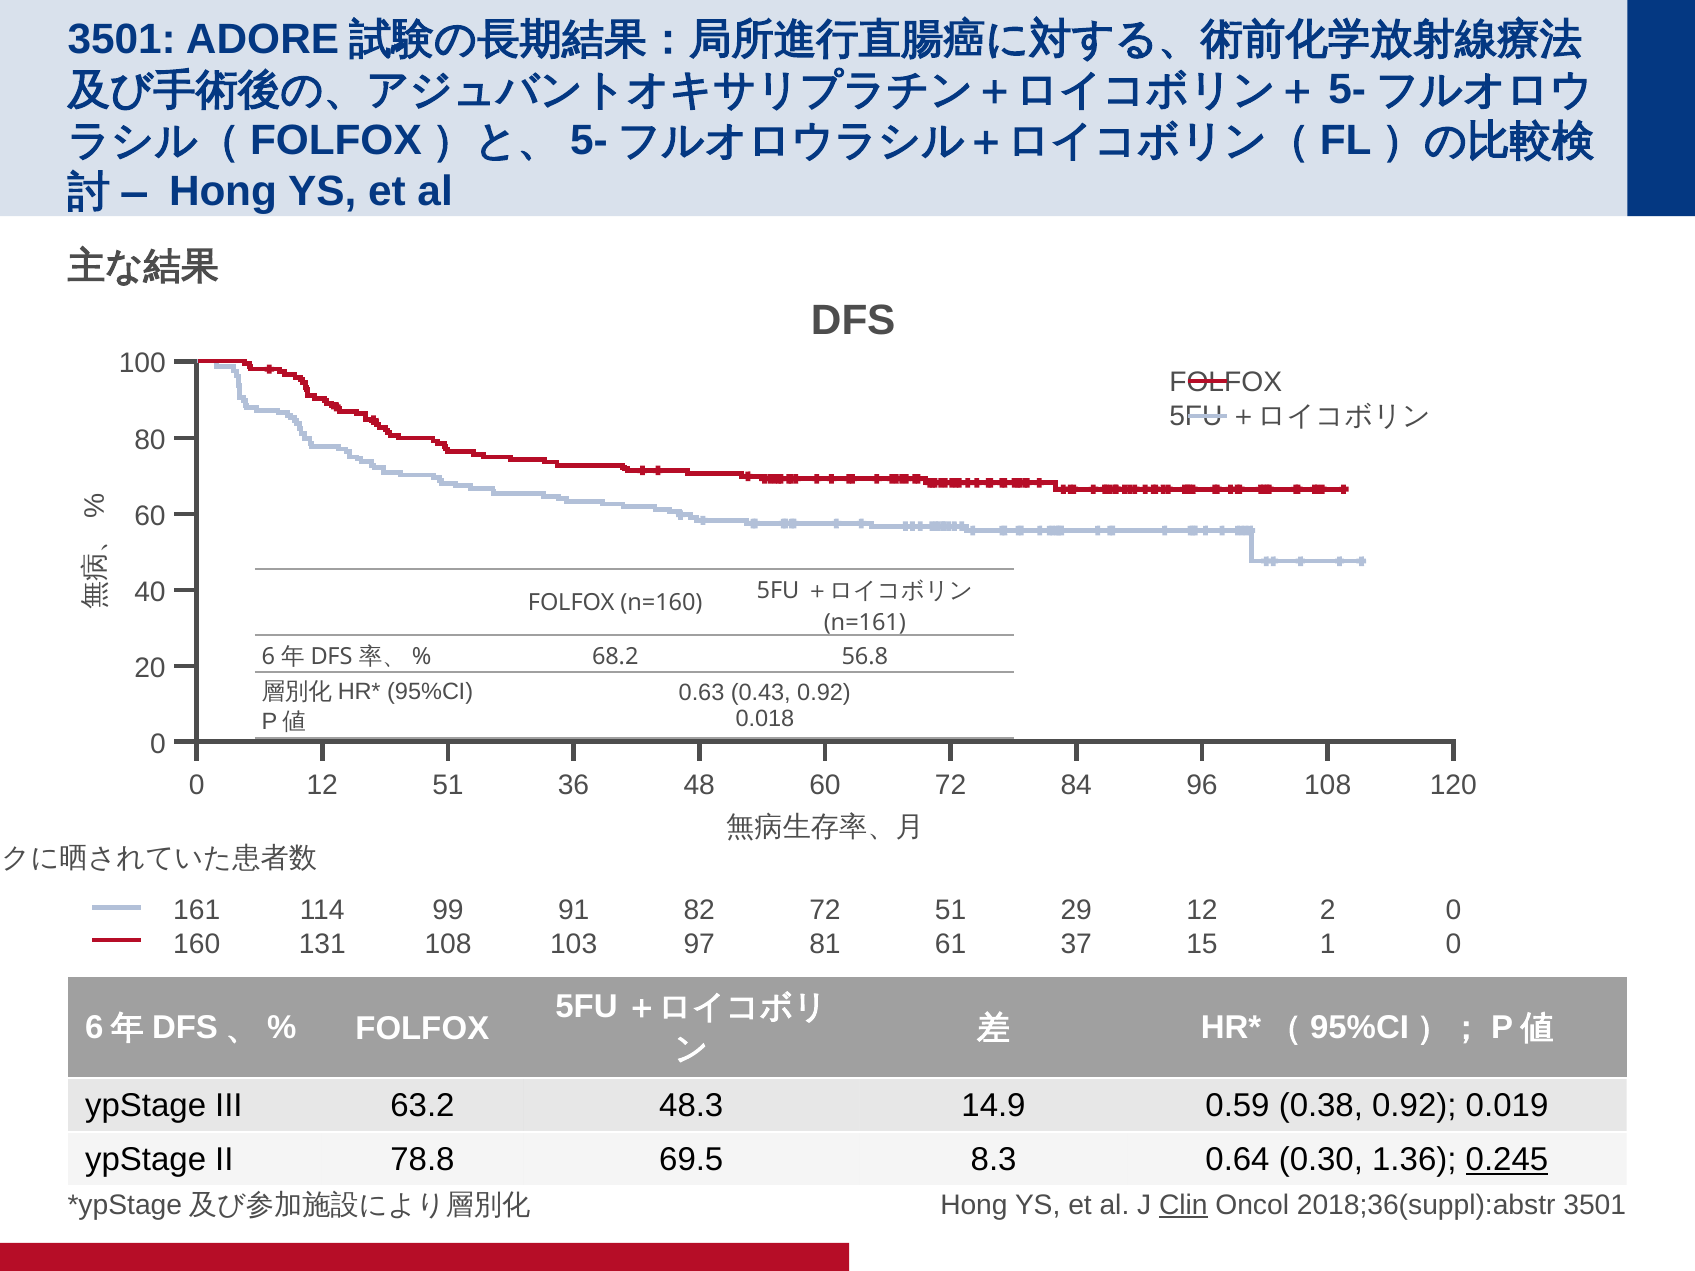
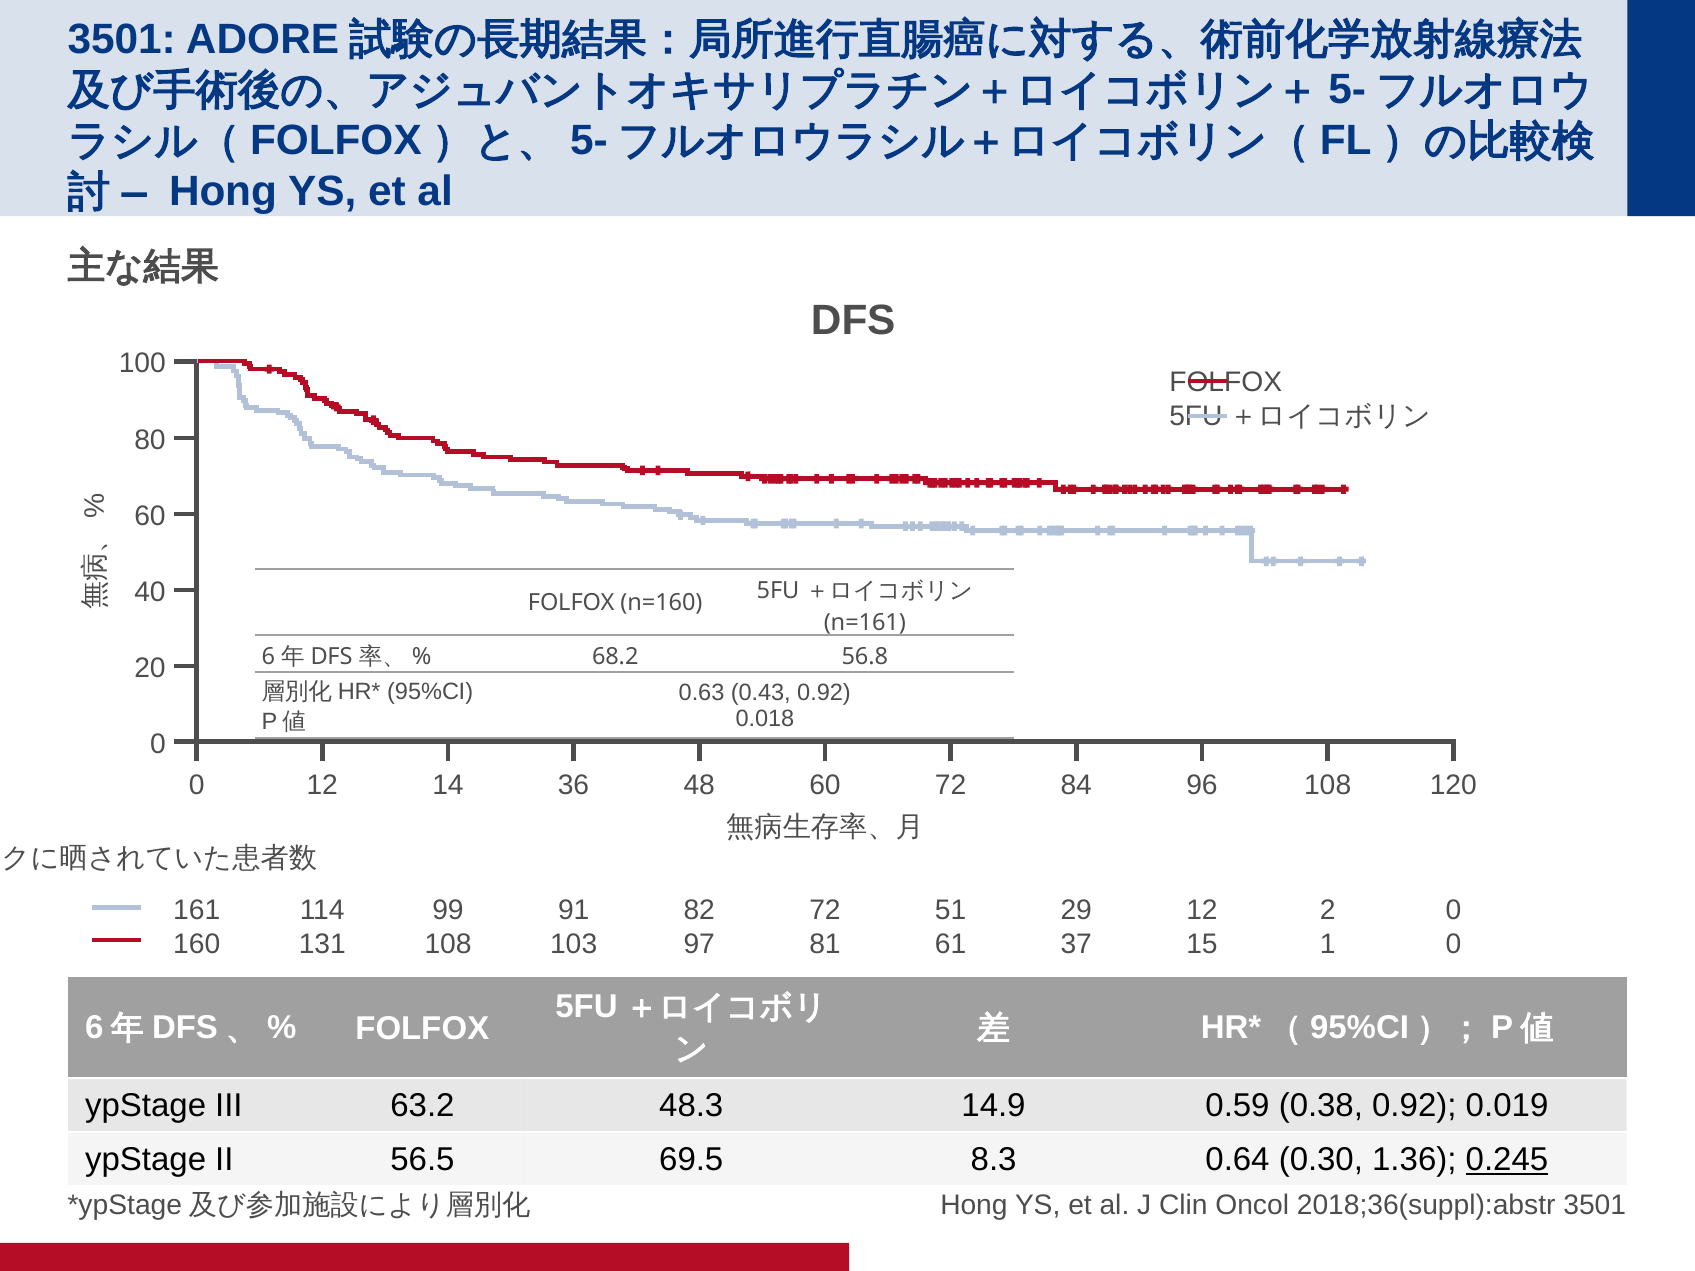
12 51: 51 -> 14 (448, 785)
78.8: 78.8 -> 56.5 (422, 1160)
Clin underline: present -> none (1183, 1205)
